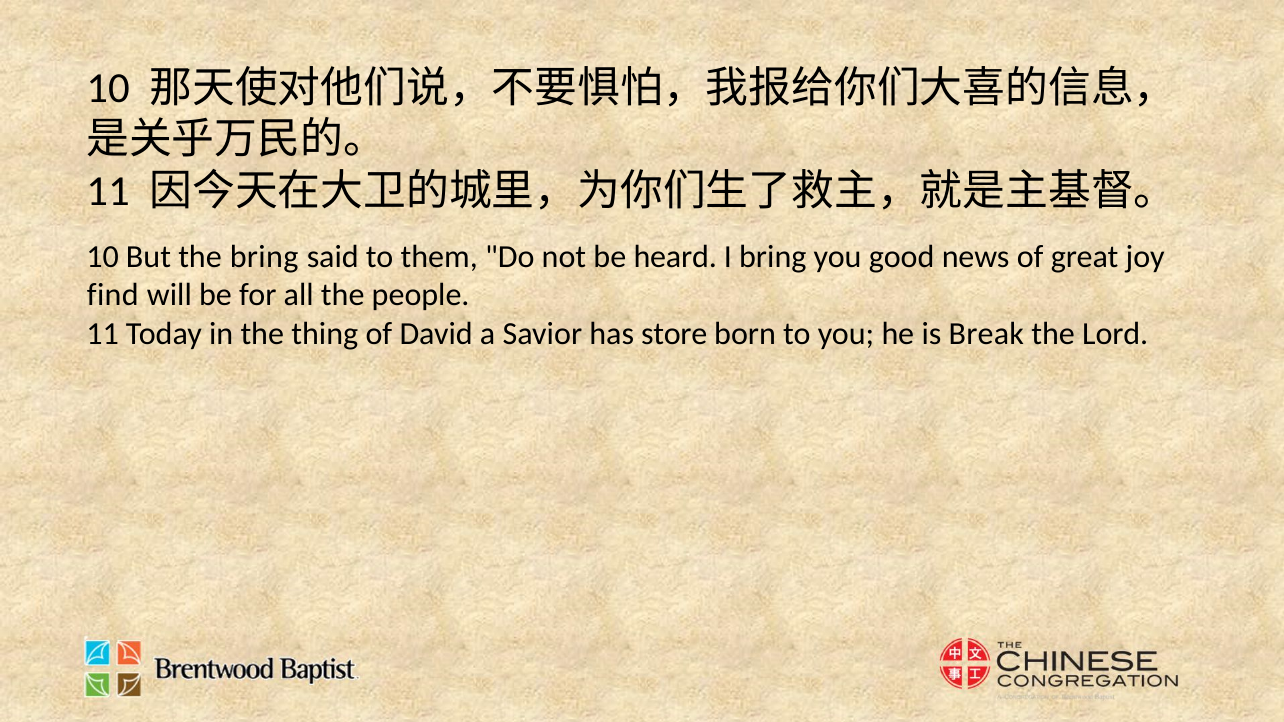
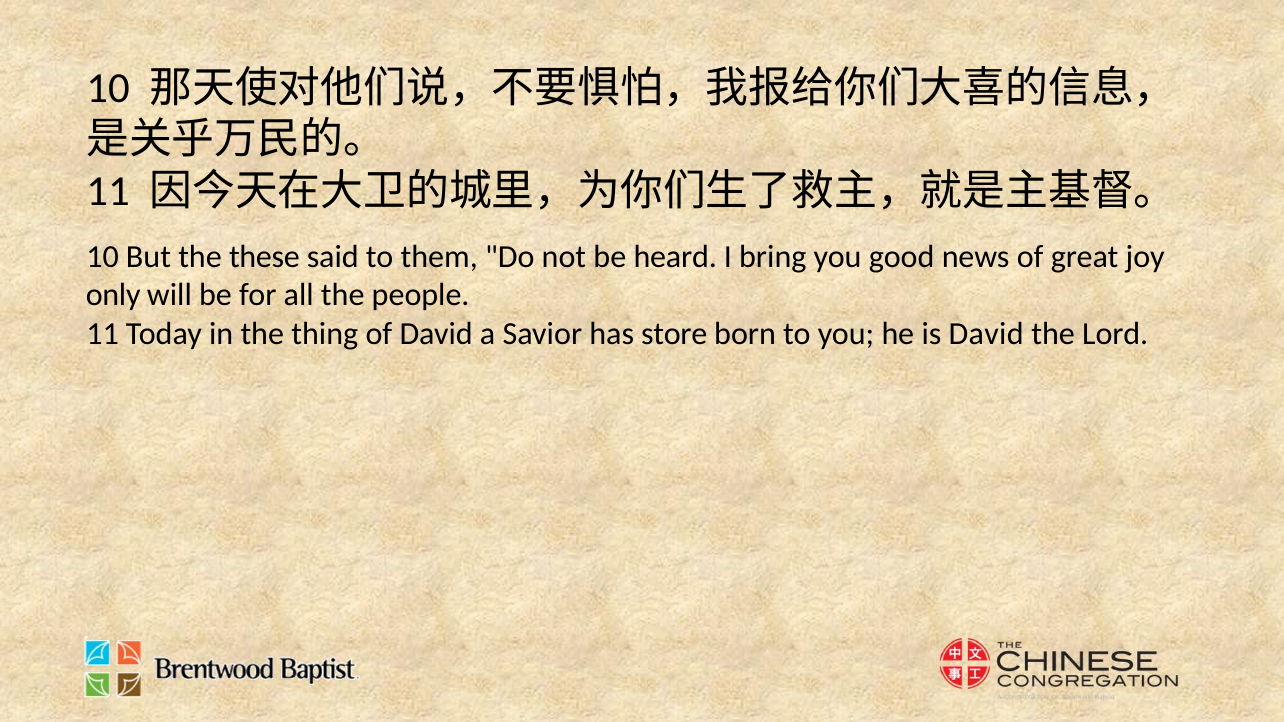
the bring: bring -> these (264, 257)
find: find -> only (113, 295)
is Break: Break -> David (986, 334)
